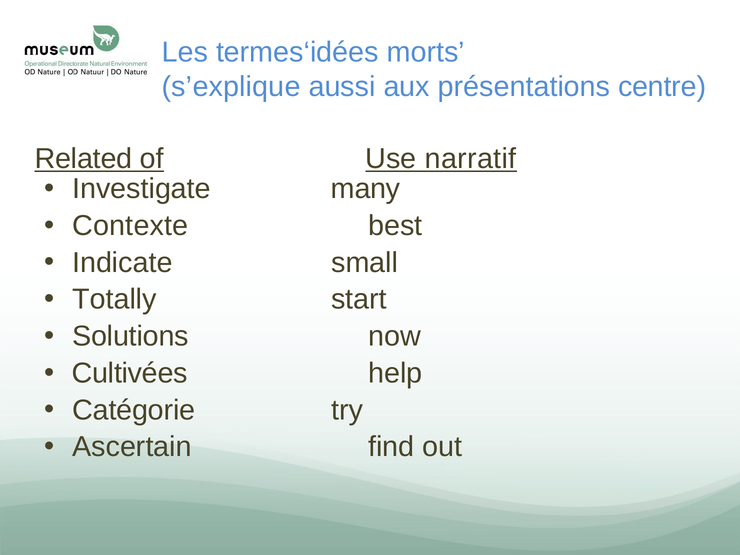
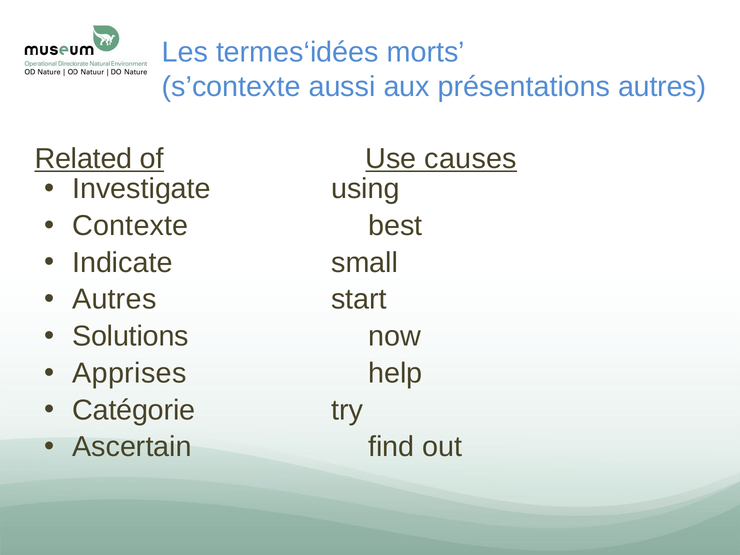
s’explique: s’explique -> s’contexte (231, 87)
présentations centre: centre -> autres (662, 87)
narratif: narratif -> causes (471, 159)
many: many -> using (365, 189)
Totally: Totally -> Autres (114, 299)
Cultivées: Cultivées -> Apprises (129, 373)
